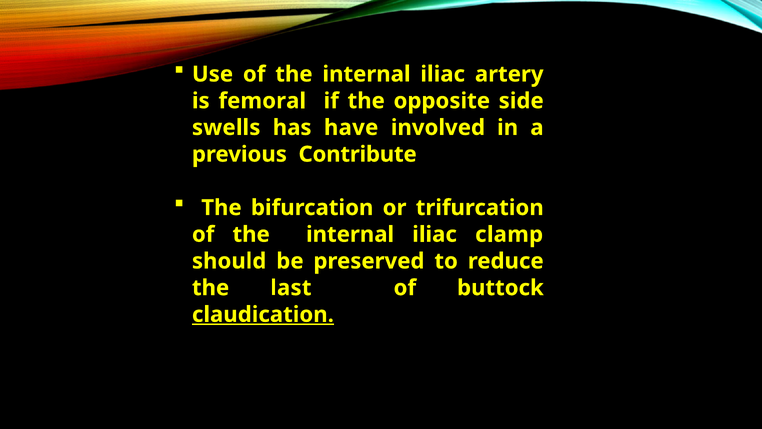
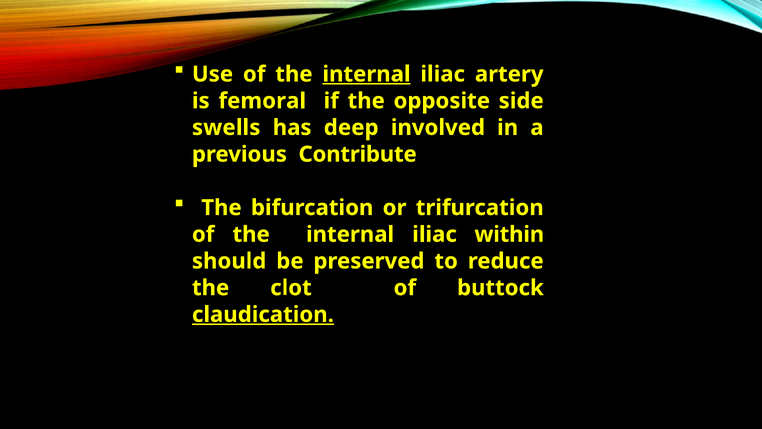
internal underline: none -> present (366, 74)
have: have -> deep (351, 128)
clamp: clamp -> within (509, 234)
last: last -> clot (291, 288)
